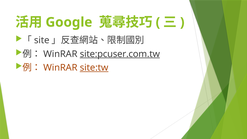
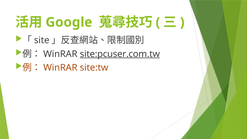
site:tw underline: present -> none (94, 68)
